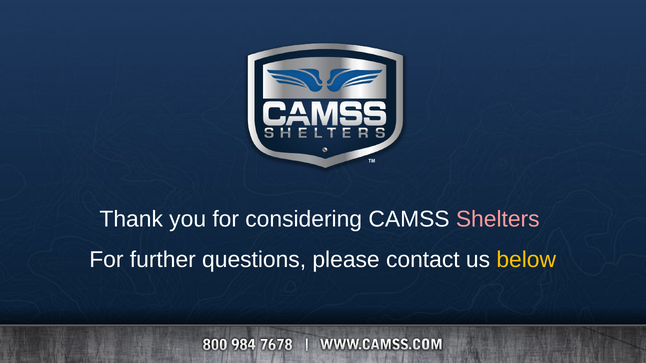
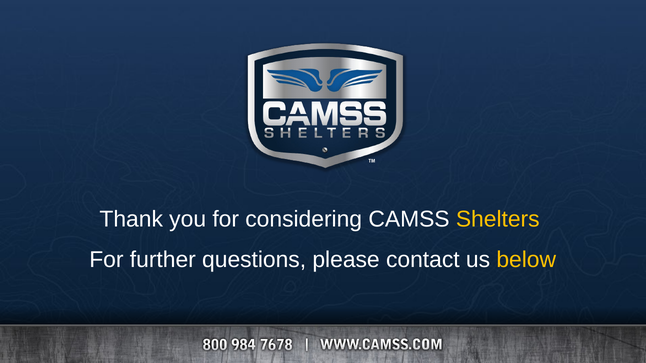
Shelters colour: pink -> yellow (498, 219)
